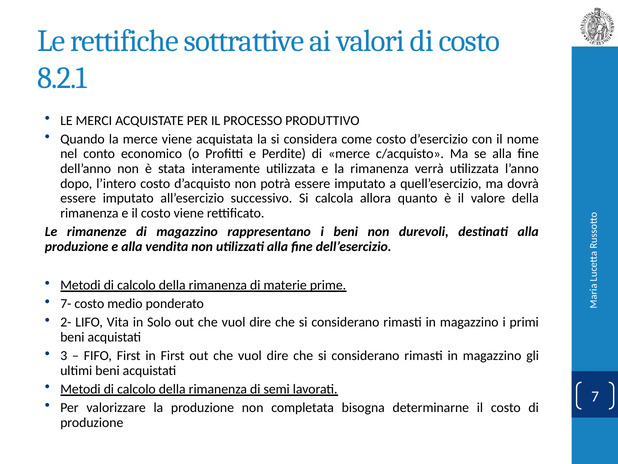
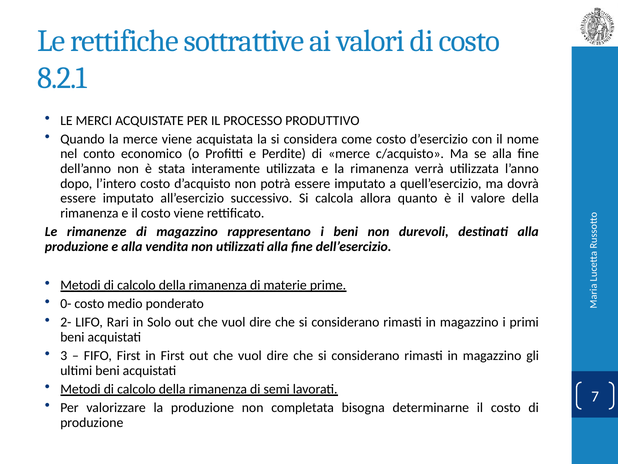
7-: 7- -> 0- (66, 304)
Vita: Vita -> Rari (118, 322)
